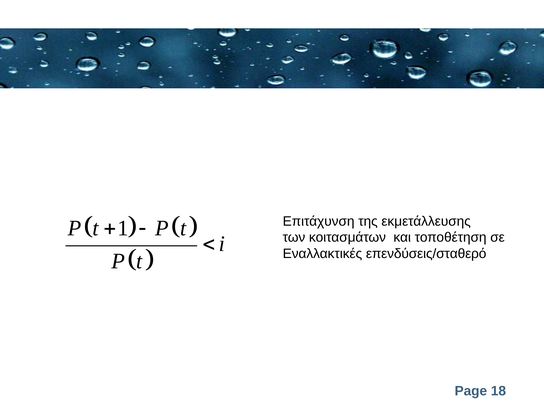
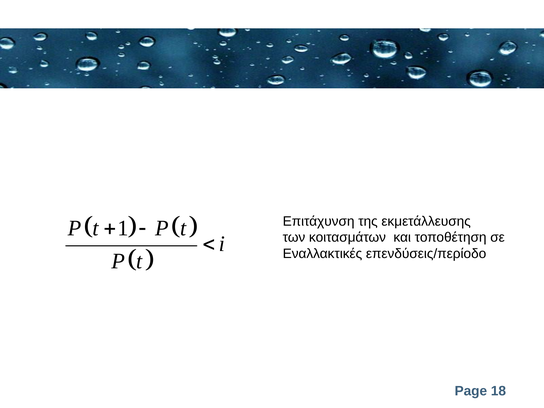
επενδύσεις/σταθερό: επενδύσεις/σταθερό -> επενδύσεις/περίοδο (426, 254)
